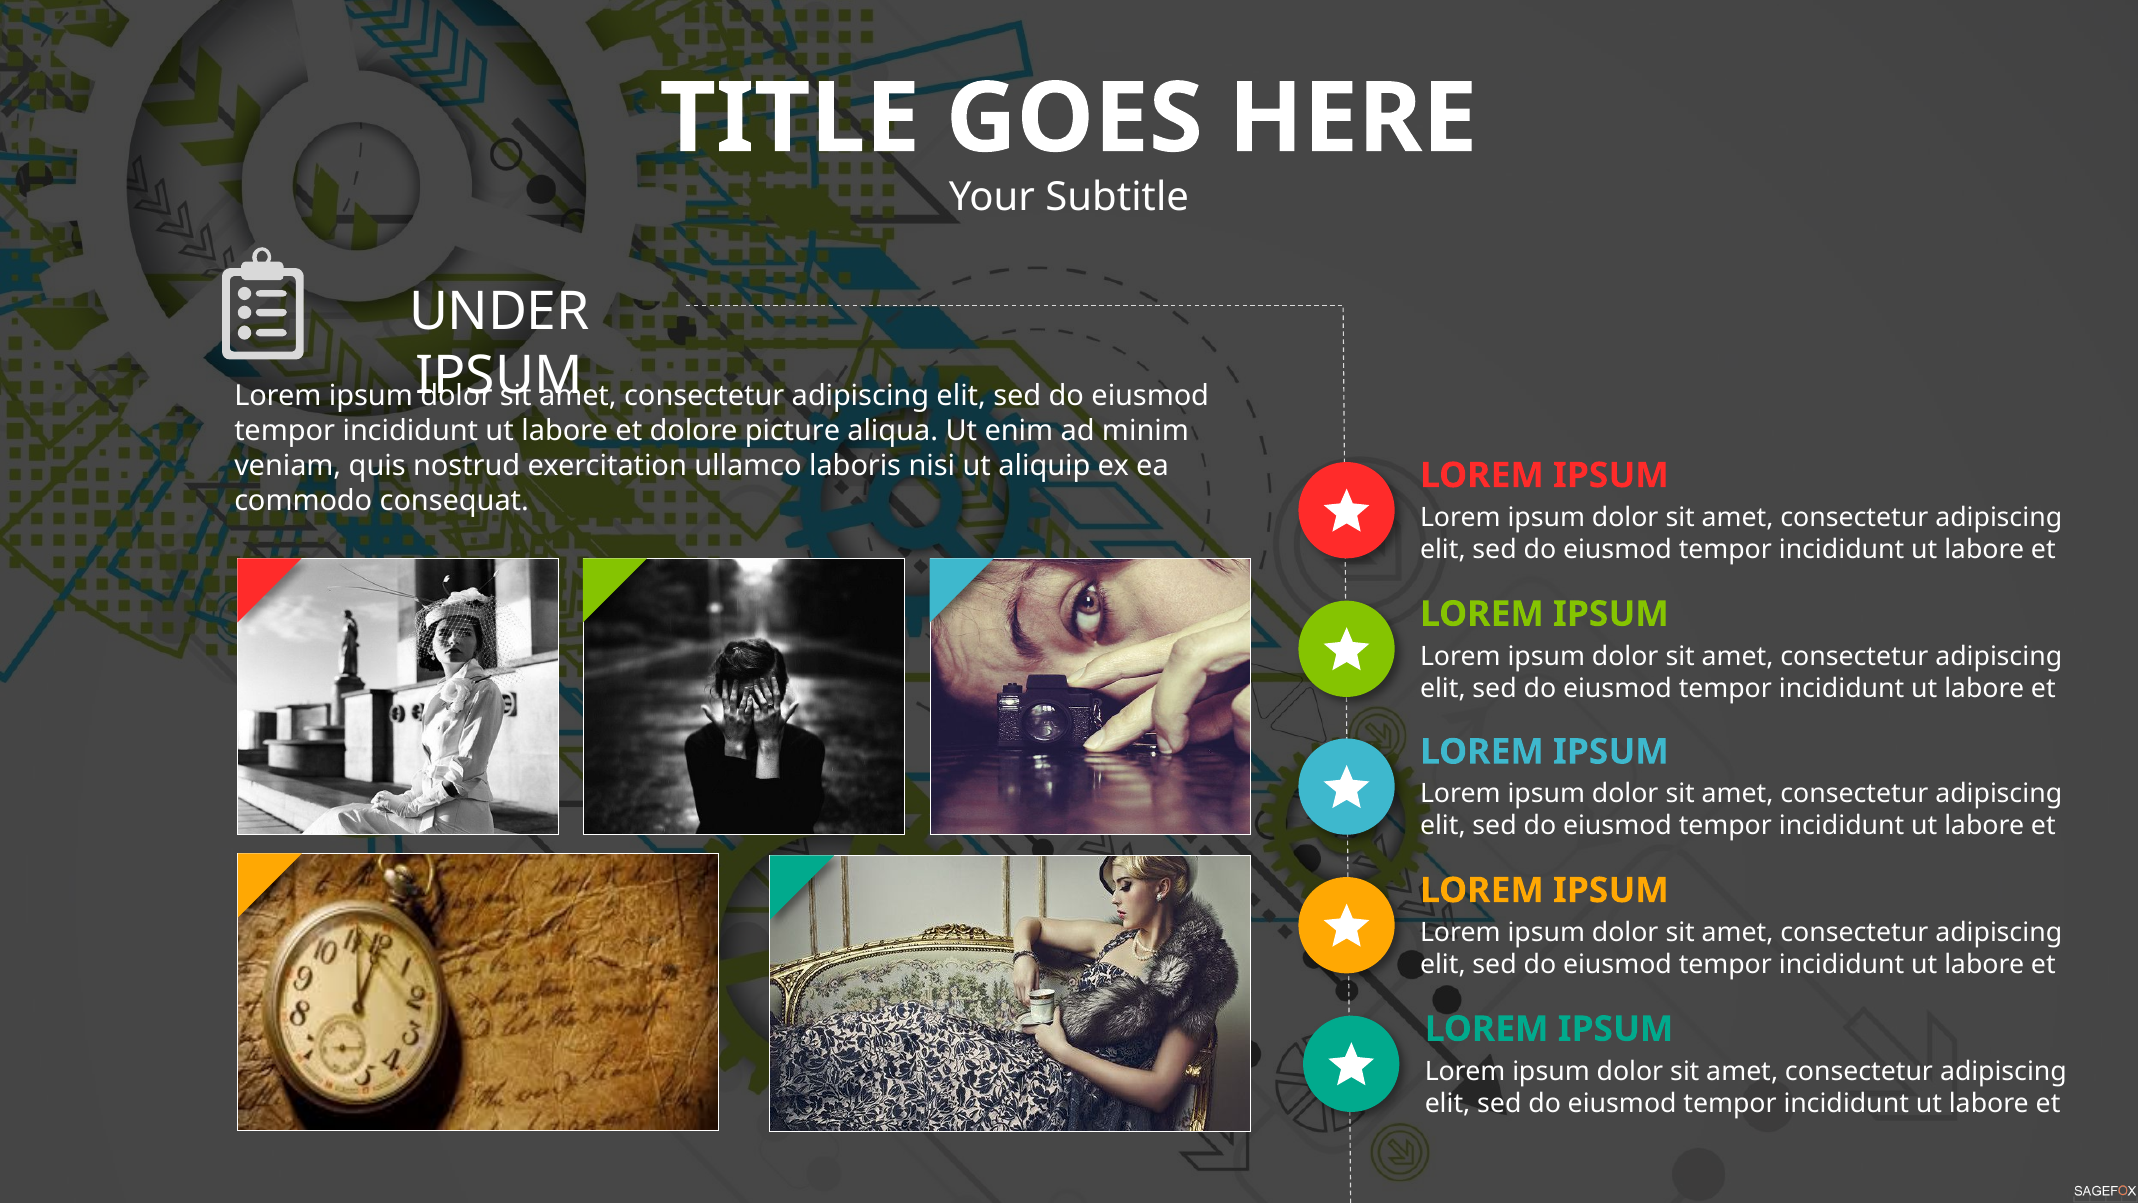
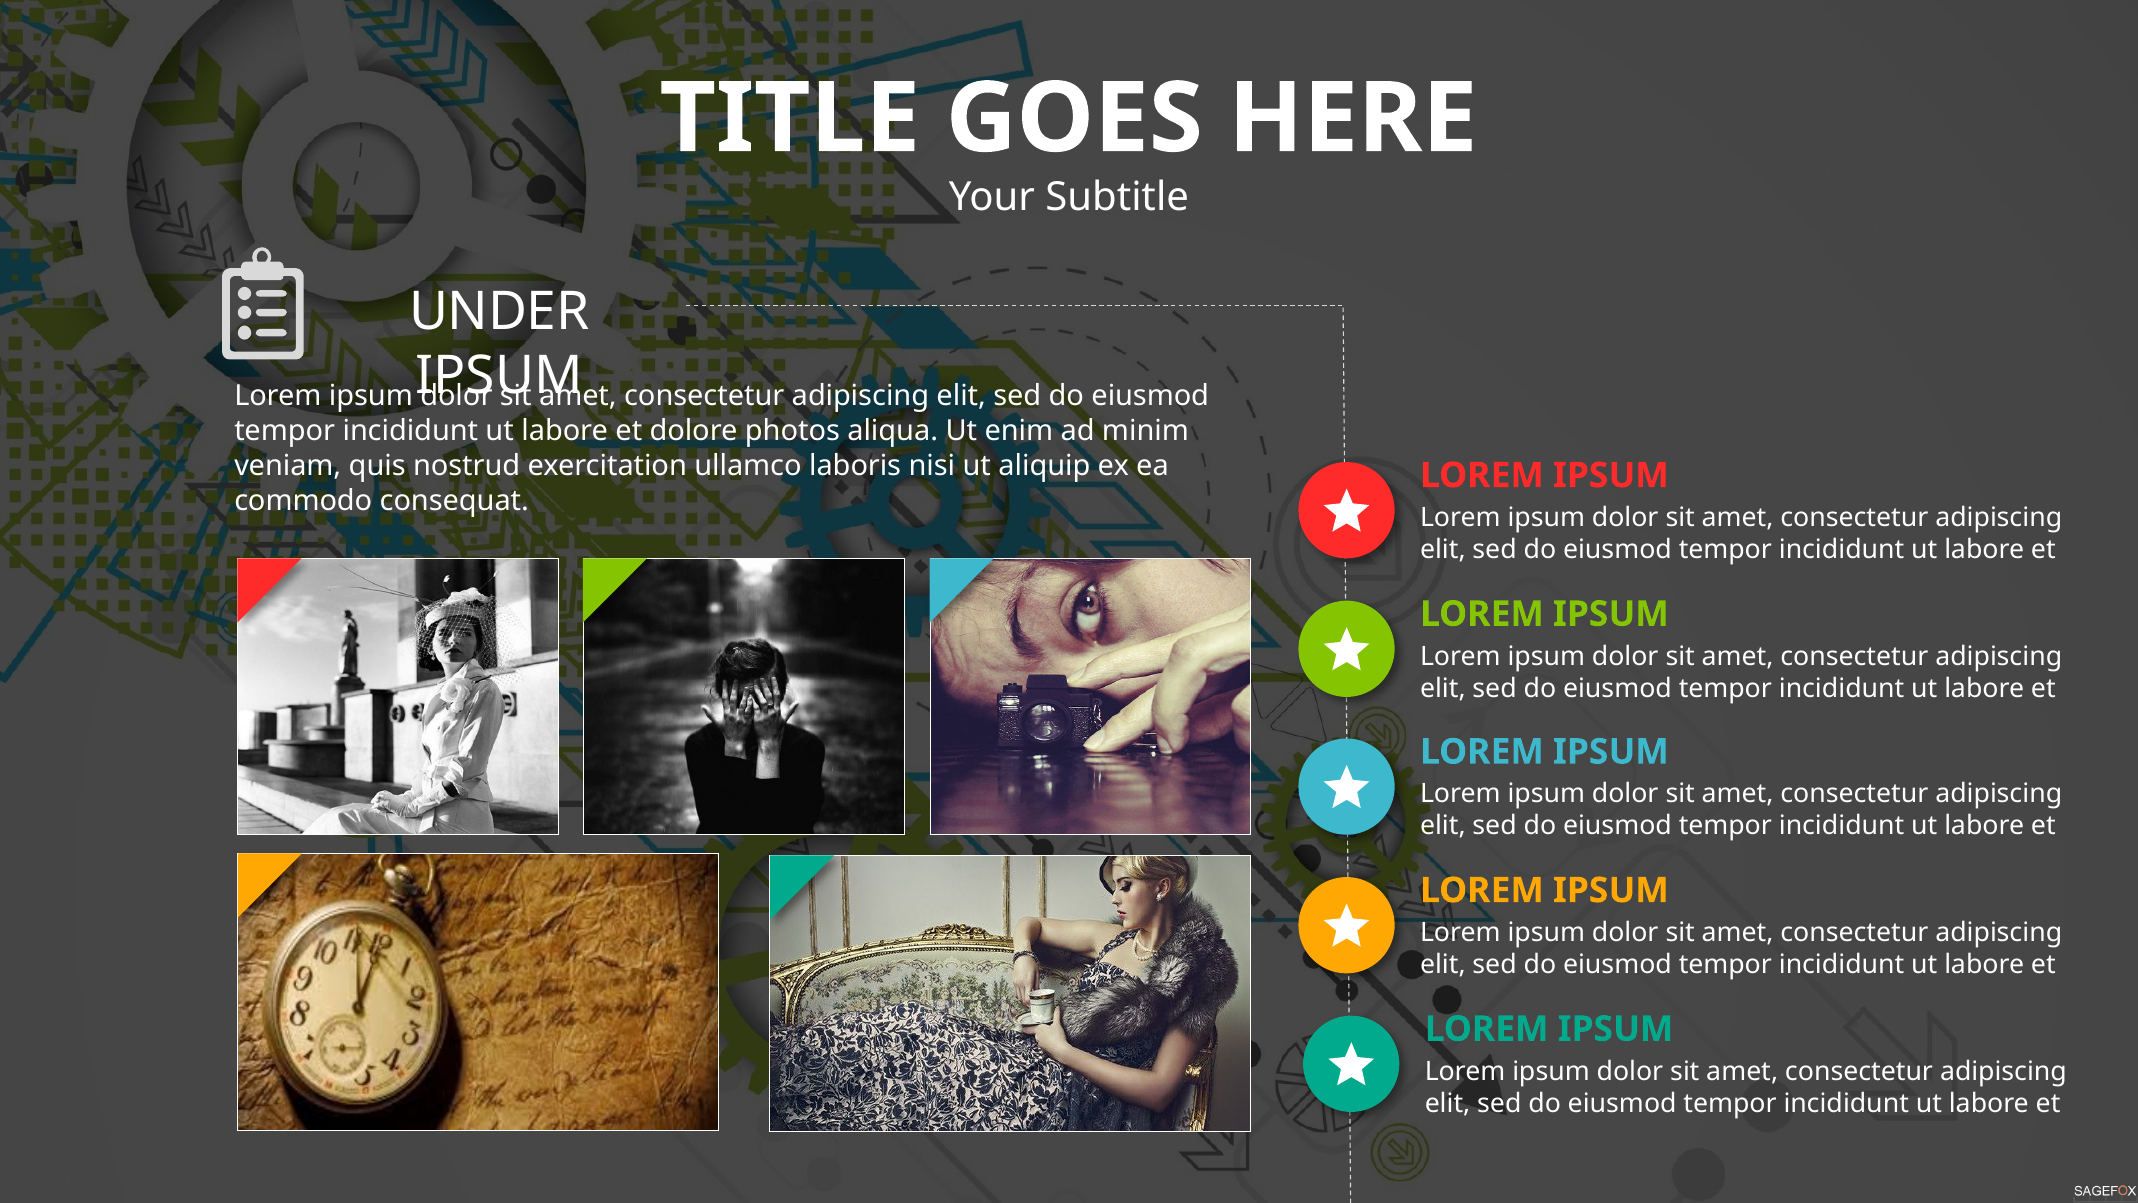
picture: picture -> photos (792, 431)
